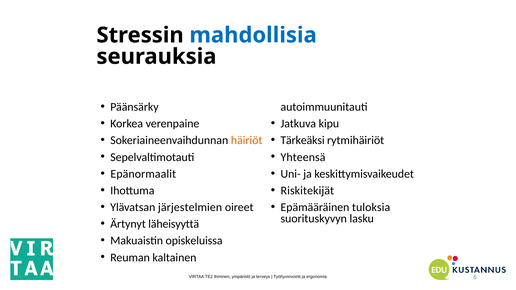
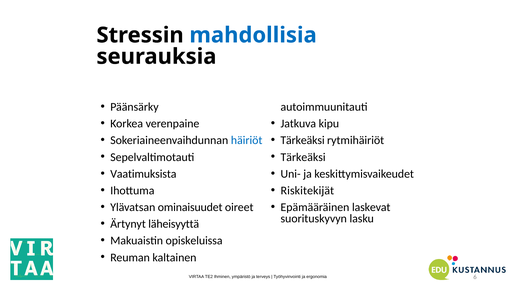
häiriöt colour: orange -> blue (247, 141)
Yhteensä: Yhteensä -> Tärkeäksi (303, 157)
Epänormaalit: Epänormaalit -> Vaatimuksista (143, 174)
järjestelmien: järjestelmien -> ominaisuudet (190, 207)
tuloksia: tuloksia -> laskevat (371, 207)
